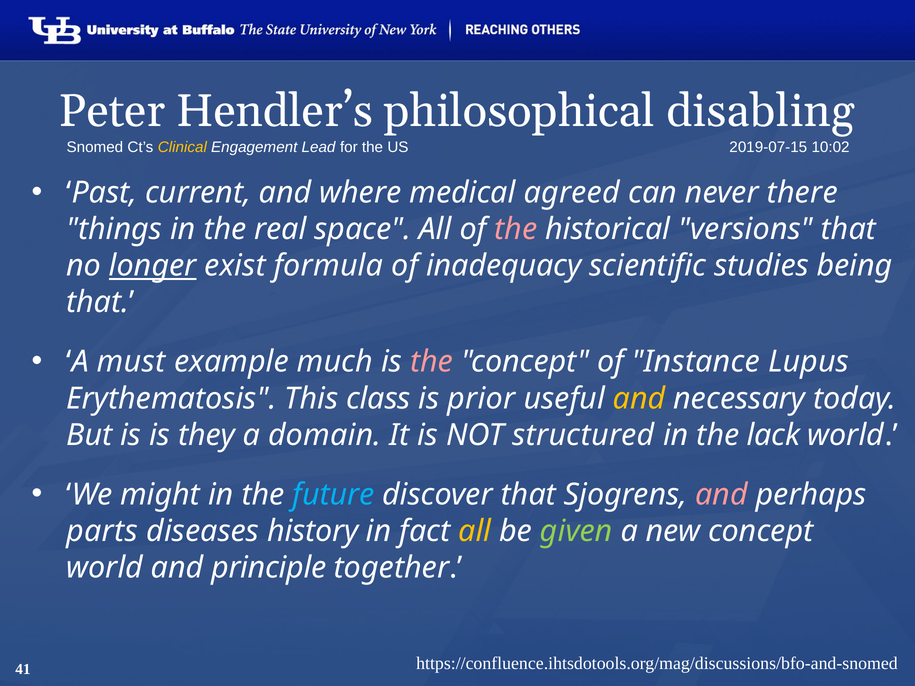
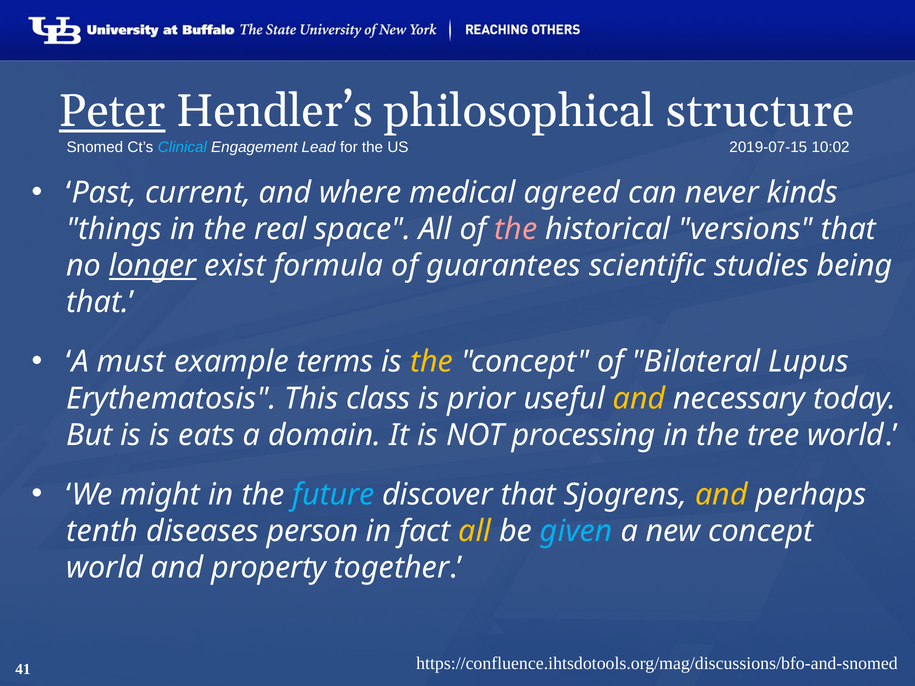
Peter underline: none -> present (112, 111)
disabling: disabling -> structure (760, 111)
Clinical colour: yellow -> light blue (182, 147)
there: there -> kinds (802, 193)
inadequacy: inadequacy -> guarantees (504, 266)
much: much -> terms (335, 362)
the colour: pink -> yellow (432, 362)
Instance: Instance -> Bilateral (696, 362)
they: they -> eats (206, 435)
structured: structured -> processing (584, 435)
lack: lack -> tree (773, 435)
and colour: pink -> yellow (721, 495)
parts: parts -> tenth (102, 531)
history: history -> person (313, 531)
given colour: light green -> light blue (576, 531)
principle: principle -> property (269, 568)
